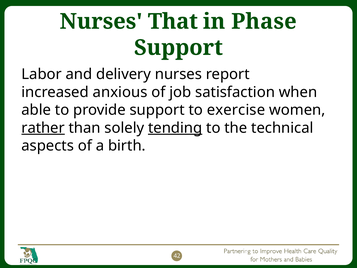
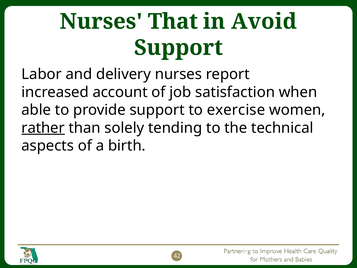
Phase: Phase -> Avoid (264, 21)
anxious: anxious -> account (120, 92)
tending underline: present -> none (175, 128)
